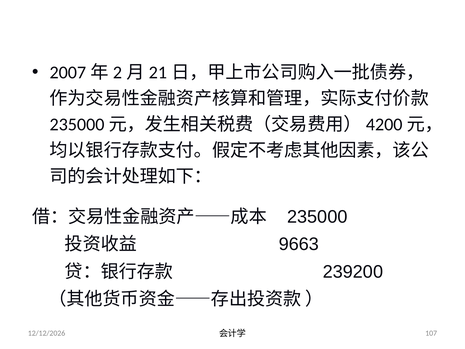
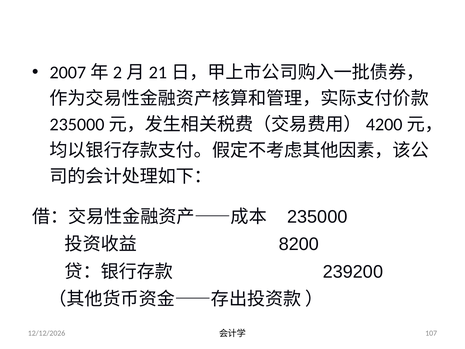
9663: 9663 -> 8200 (299, 244)
